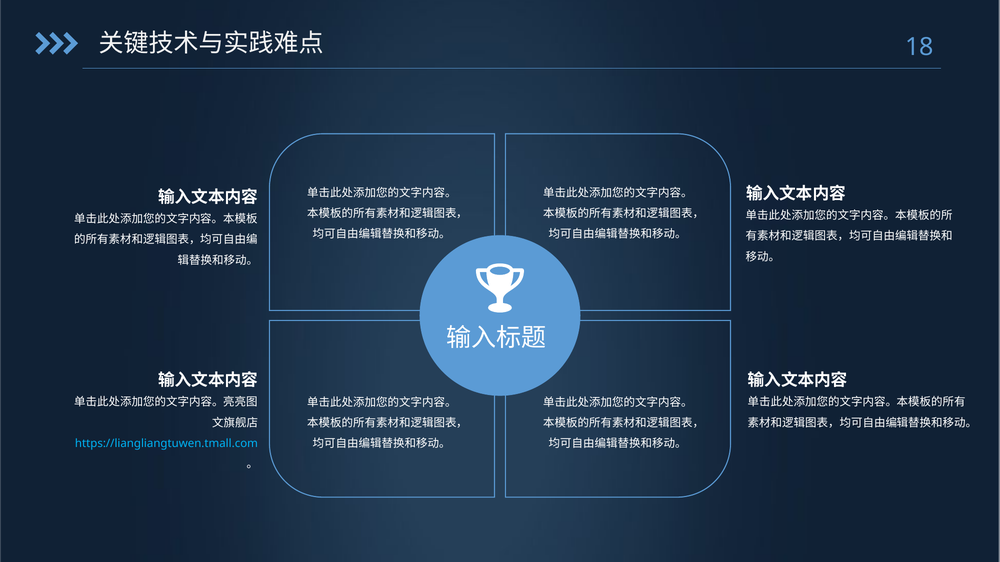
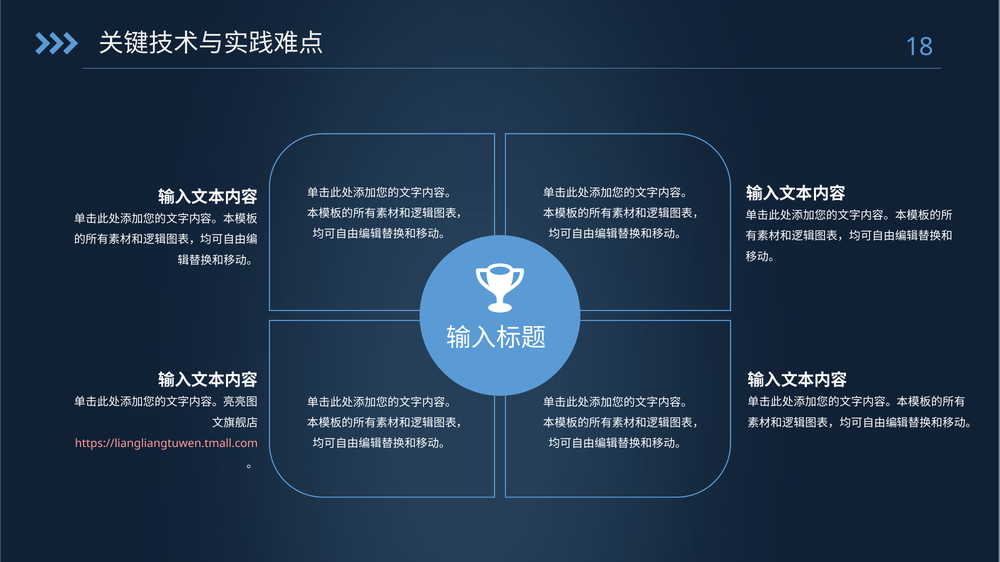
https://liangliangtuwen.tmall.com colour: light blue -> pink (166, 444)
